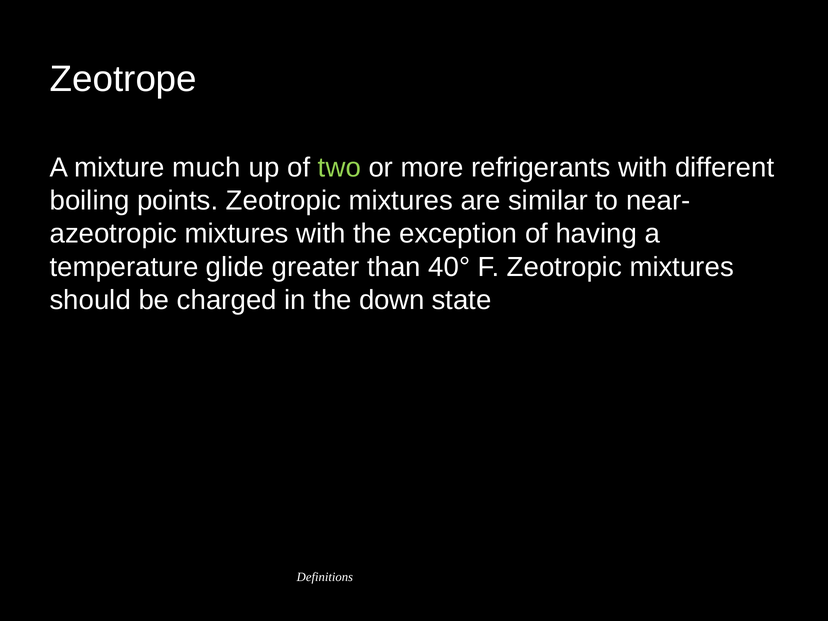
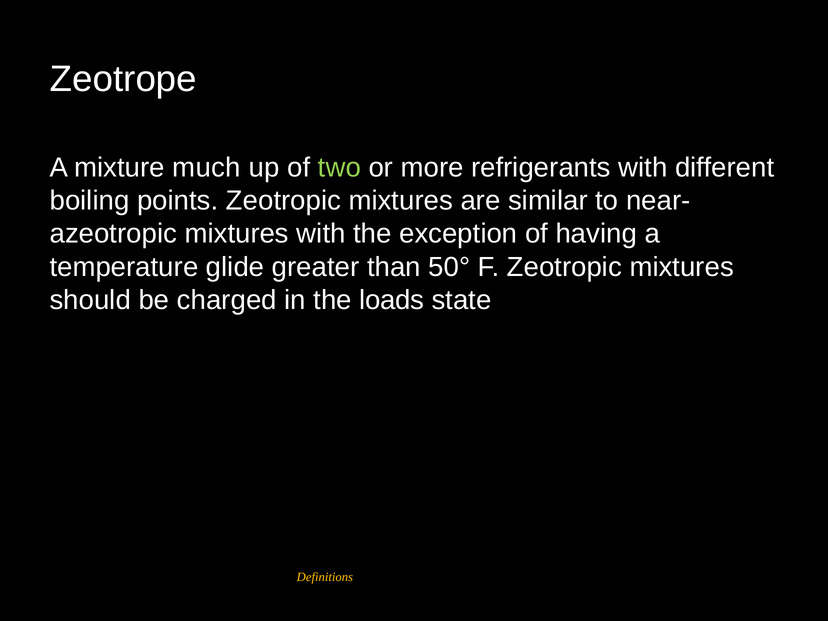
40°: 40° -> 50° (449, 267)
down: down -> loads (392, 300)
Definitions colour: white -> yellow (325, 577)
